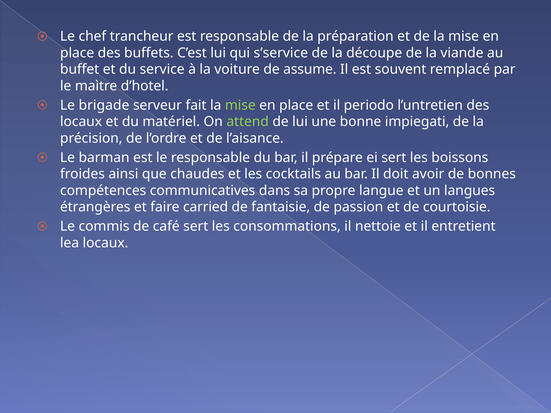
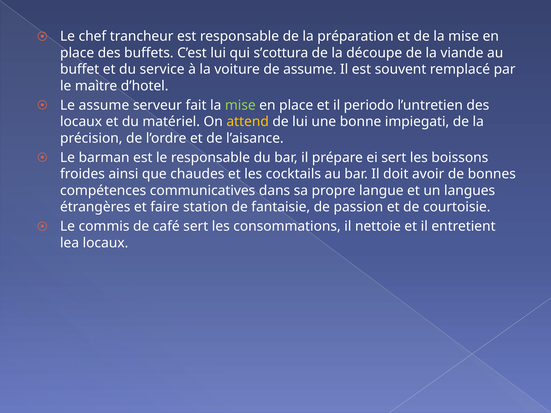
s’service: s’service -> s’cottura (281, 53)
Le brigade: brigade -> assume (104, 105)
attend colour: light green -> yellow (248, 122)
carried: carried -> station (205, 207)
